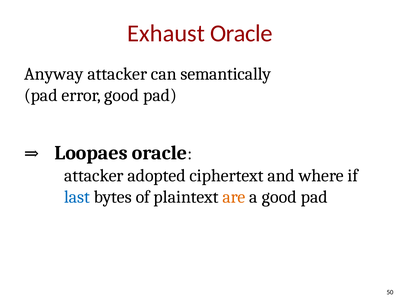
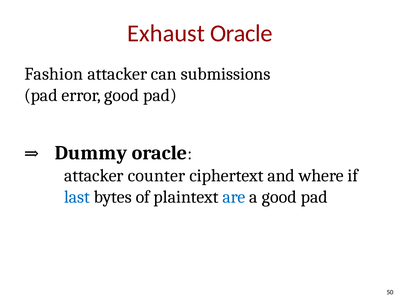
Anyway: Anyway -> Fashion (54, 74)
semantically: semantically -> submissions (226, 74)
Loopaes: Loopaes -> Dummy (91, 153)
adopted: adopted -> counter (156, 175)
are colour: orange -> blue (234, 197)
